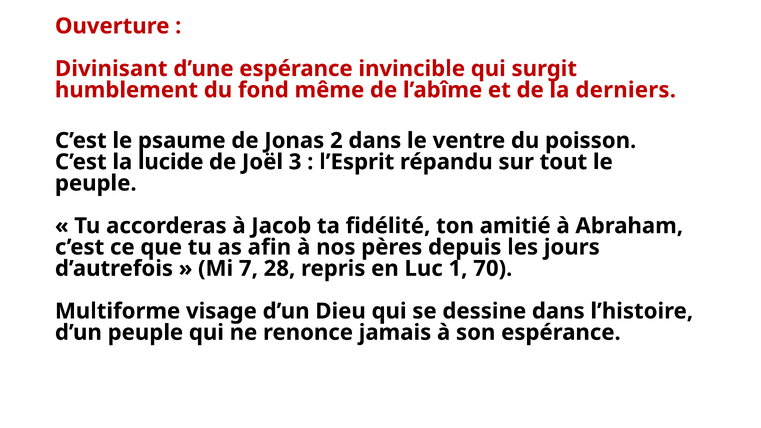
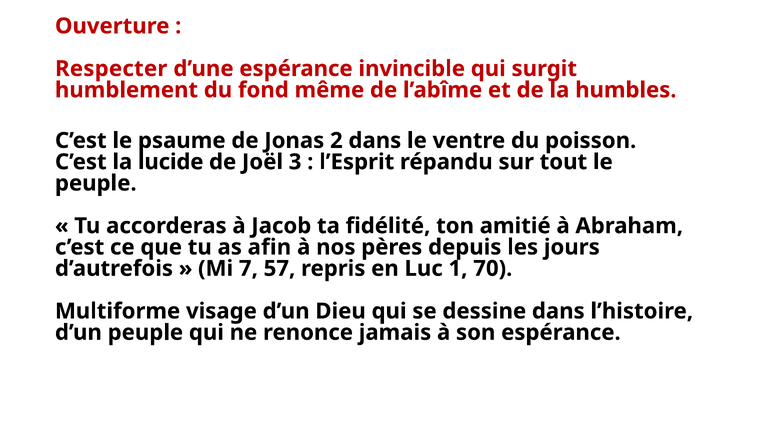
Divinisant: Divinisant -> Respecter (111, 69)
derniers: derniers -> humbles (626, 90)
28: 28 -> 57 (279, 269)
